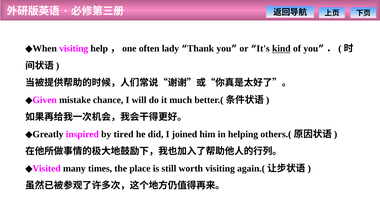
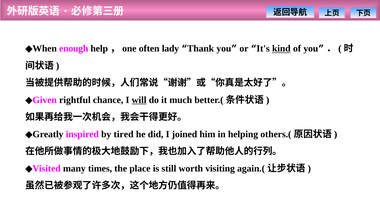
◆When visiting: visiting -> enough (74, 49)
mistake: mistake -> rightful (75, 100)
will underline: none -> present (139, 100)
